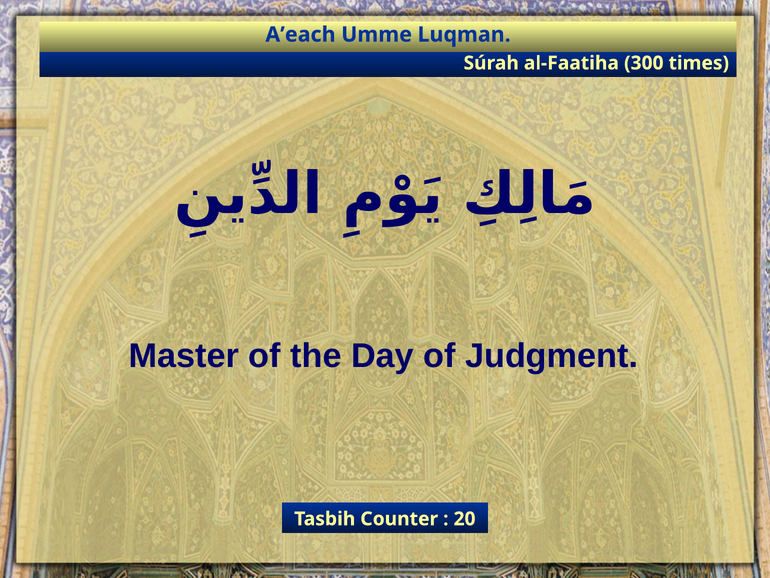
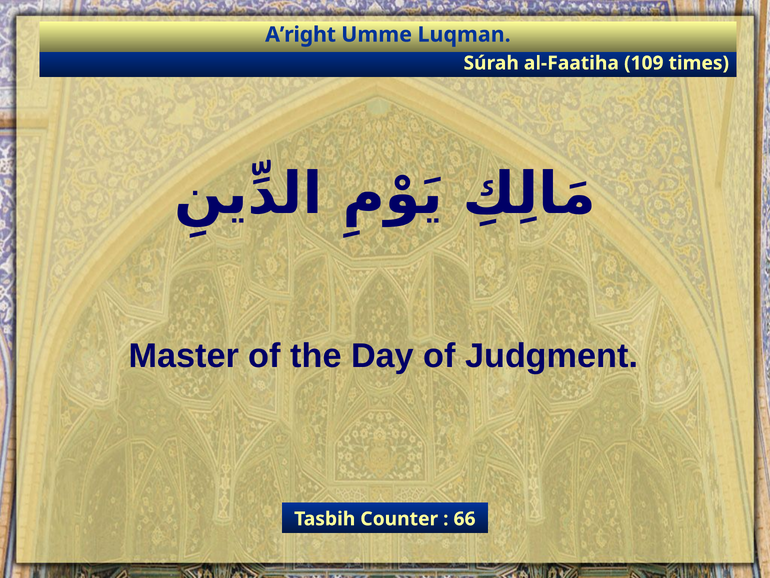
A’each: A’each -> A’right (301, 35)
300: 300 -> 109 (644, 63)
20: 20 -> 66 (465, 518)
